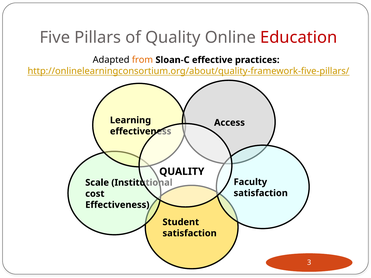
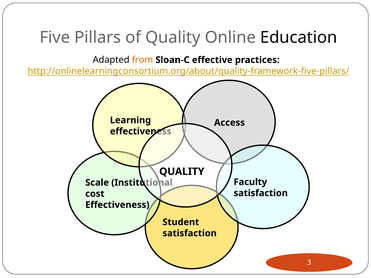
Education colour: red -> black (299, 38)
